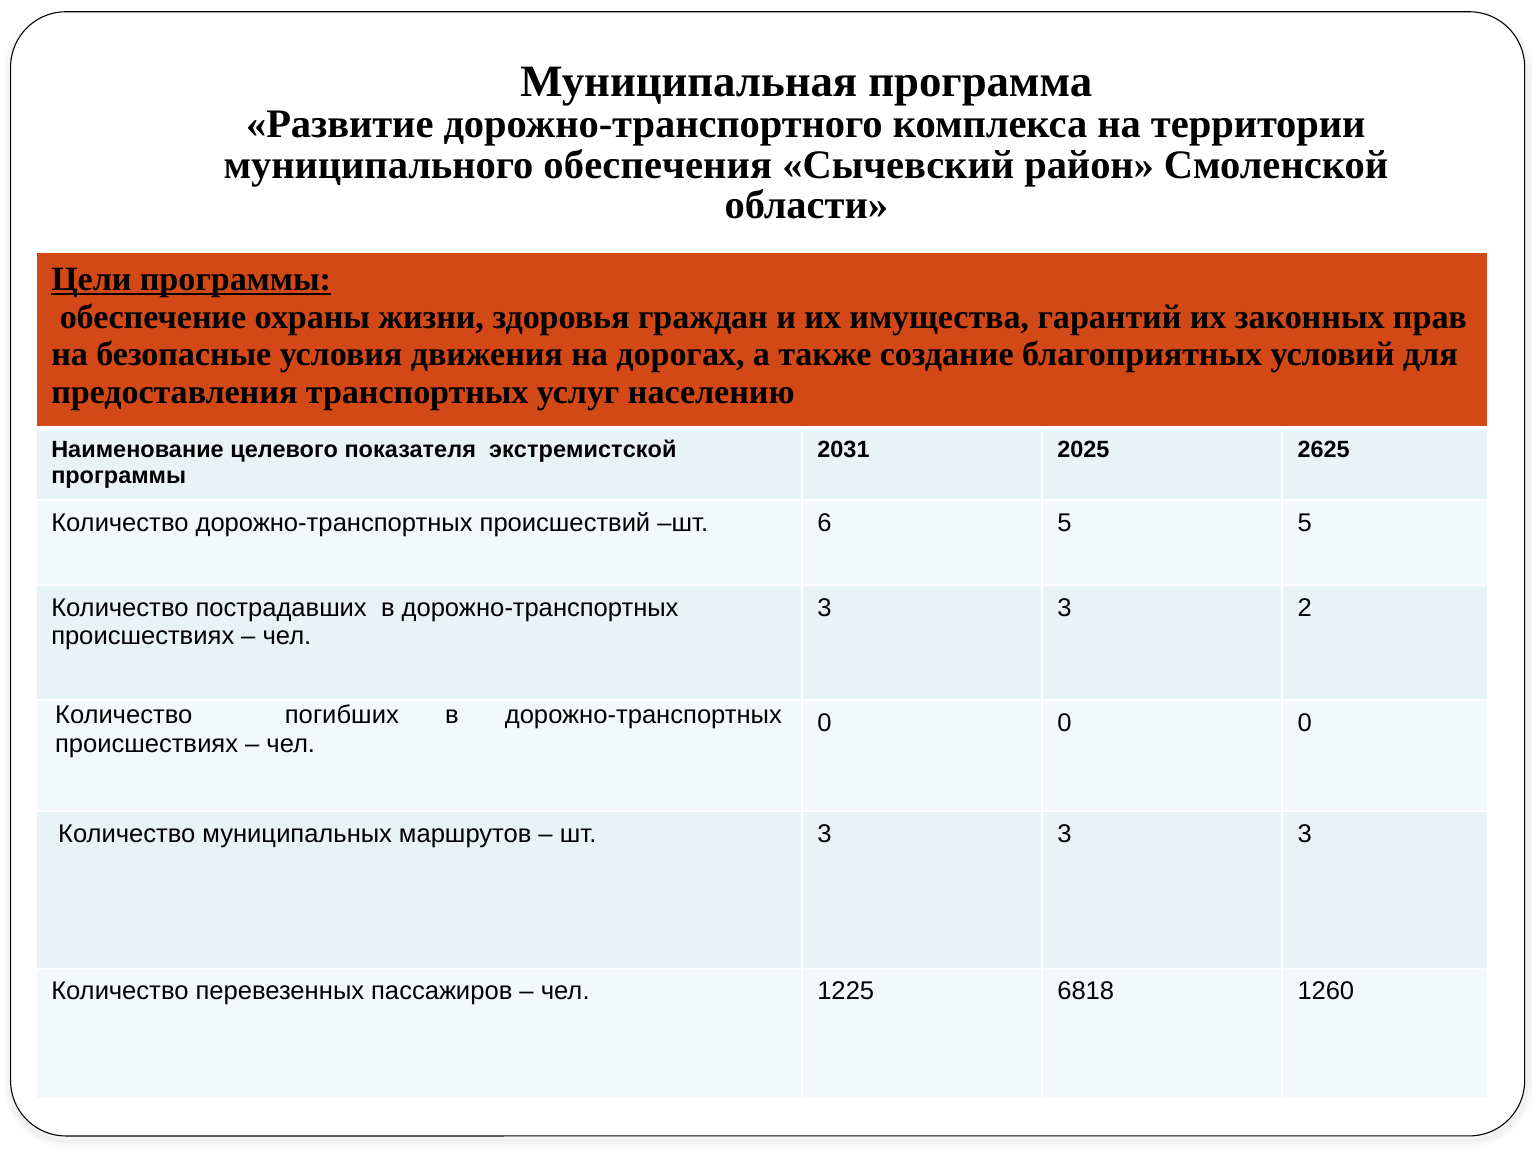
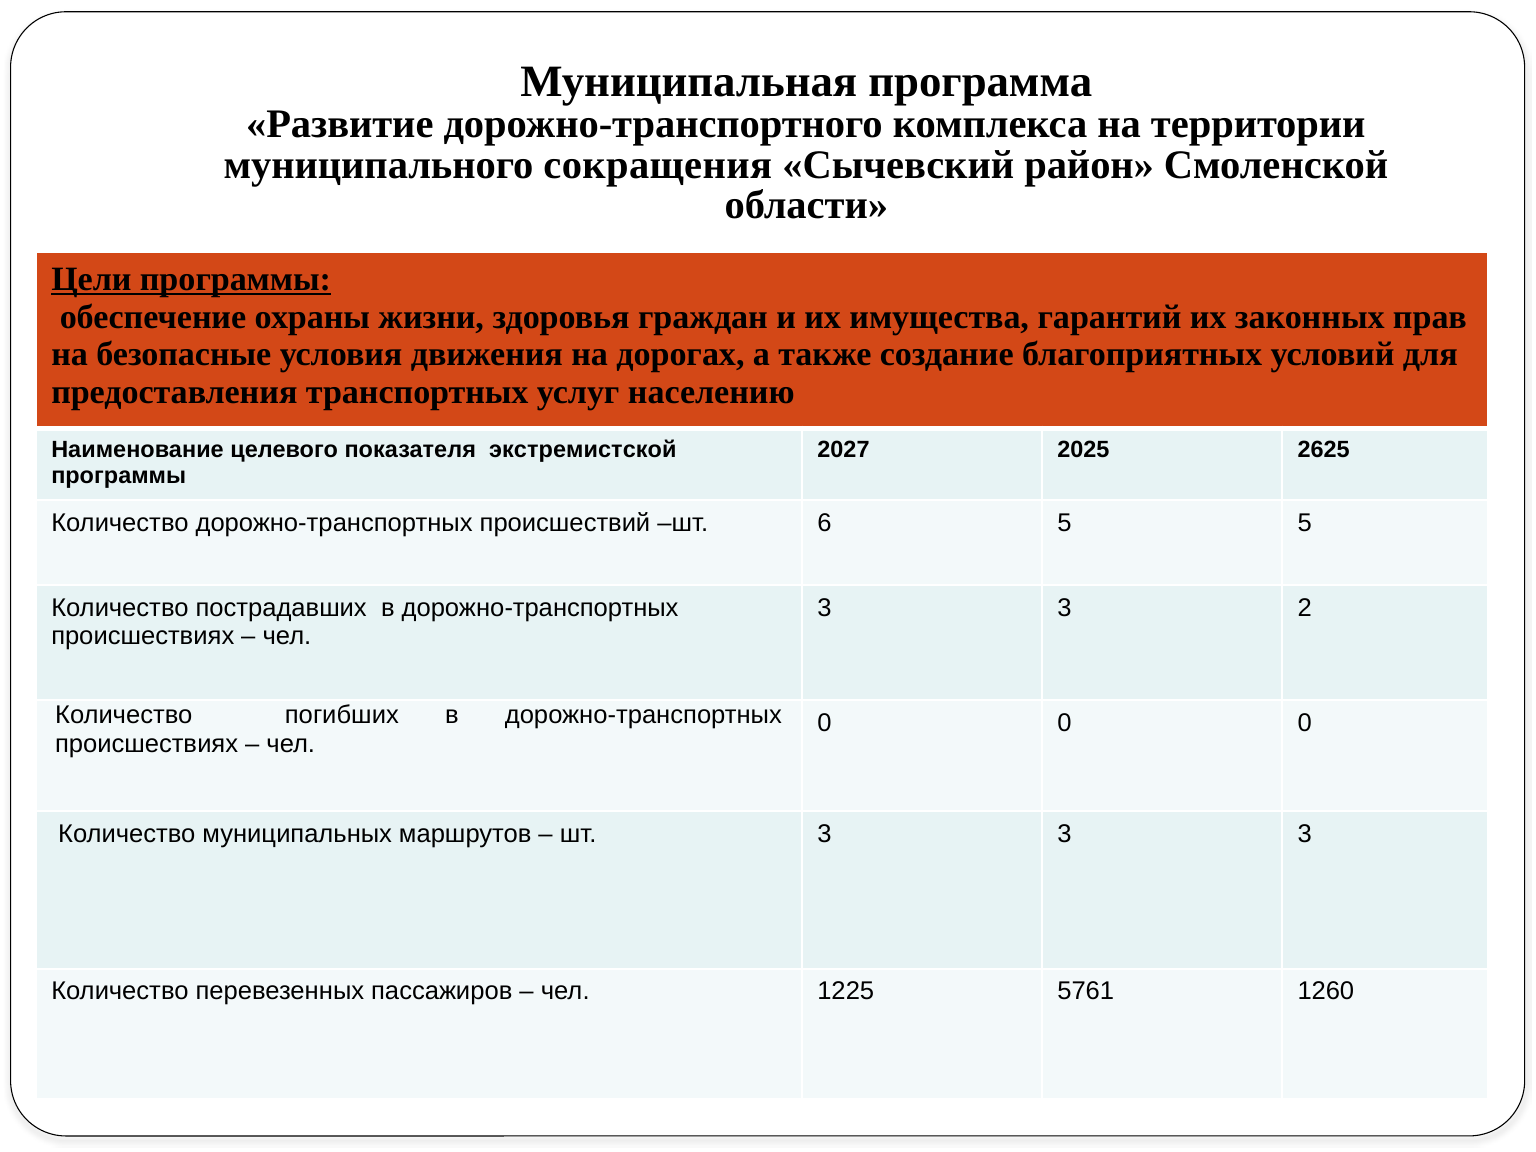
обеспечения: обеспечения -> сокращения (658, 165)
2031: 2031 -> 2027 (843, 450)
6818: 6818 -> 5761 (1086, 991)
